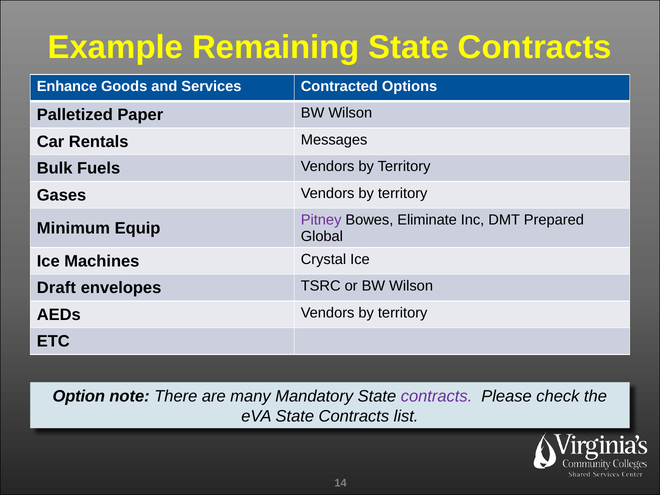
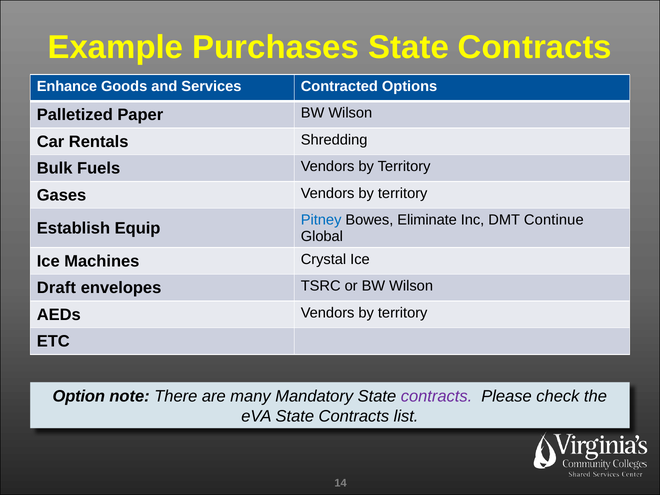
Remaining: Remaining -> Purchases (276, 47)
Messages: Messages -> Shredding (334, 140)
Pitney colour: purple -> blue (321, 220)
Prepared: Prepared -> Continue (554, 220)
Minimum: Minimum -> Establish (73, 228)
